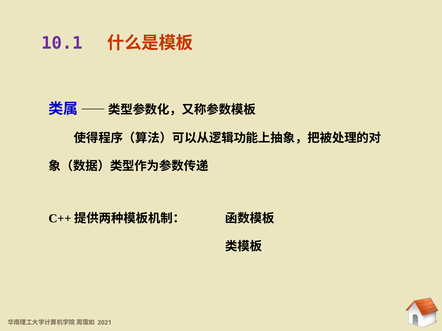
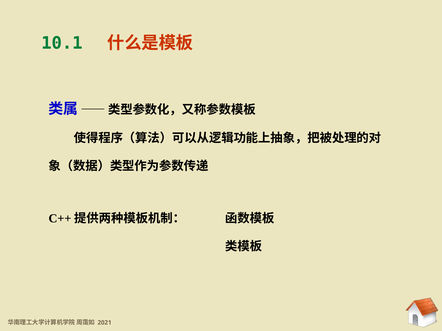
10.1 colour: purple -> green (62, 43)
